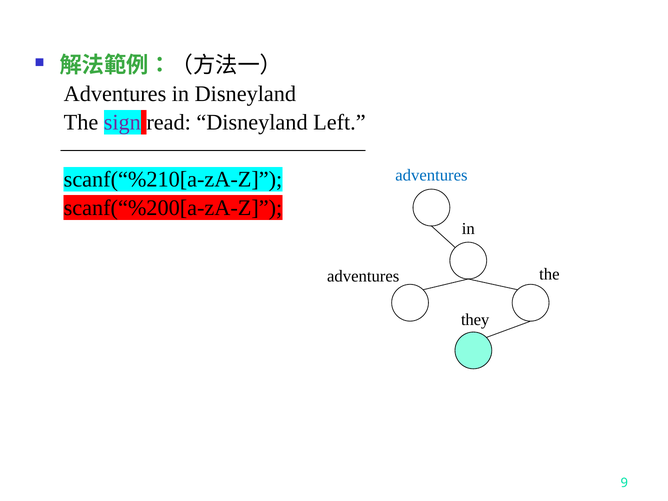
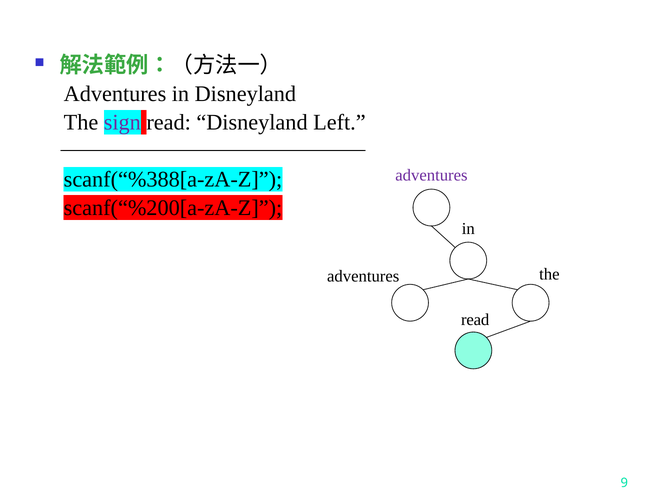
adventures colour: blue -> purple (431, 175)
scanf(“%210[a-zA-Z: scanf(“%210[a-zA-Z -> scanf(“%388[a-zA-Z (173, 179)
they: they -> read (475, 319)
